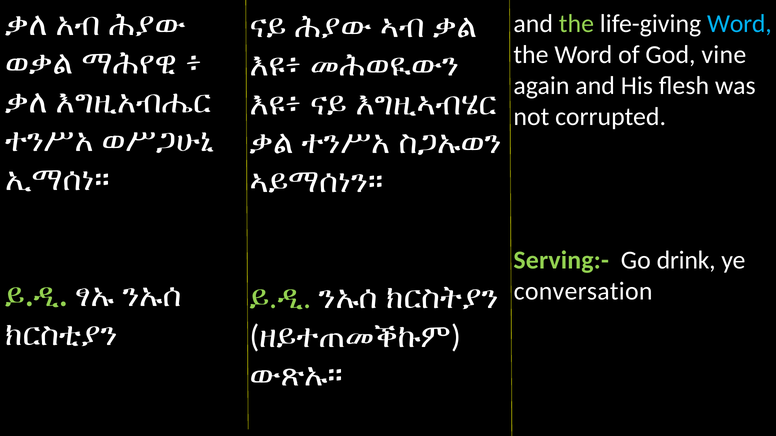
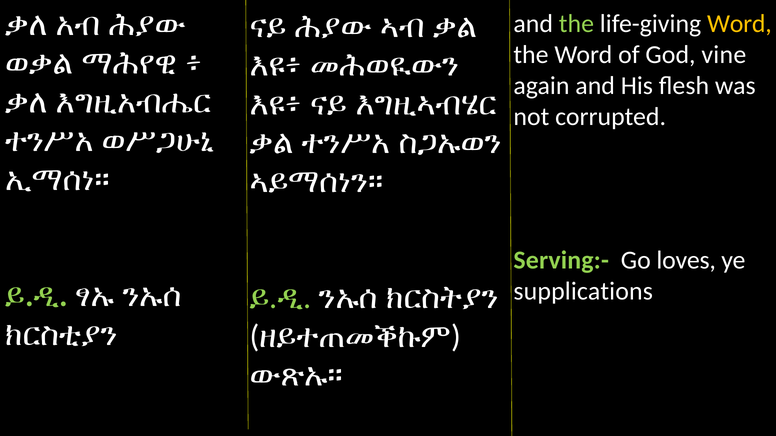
Word colour: light blue -> yellow (739, 24)
drink: drink -> loves (686, 260)
conversation: conversation -> supplications (583, 291)
